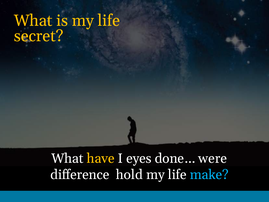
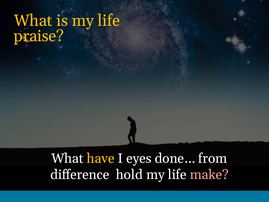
secret: secret -> praise (39, 36)
were: were -> from (213, 158)
make colour: light blue -> pink (209, 174)
